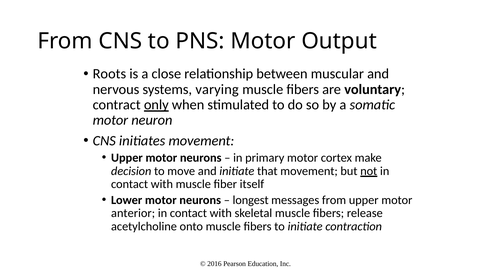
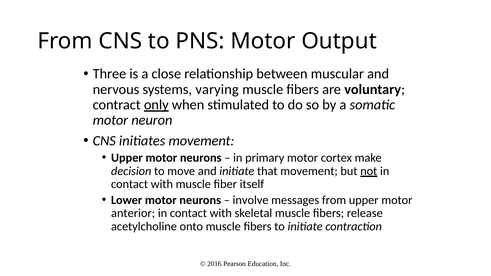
Roots: Roots -> Three (109, 74)
longest: longest -> involve (251, 200)
